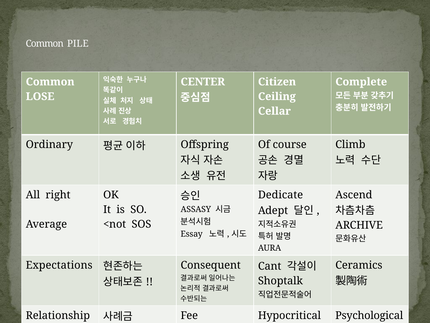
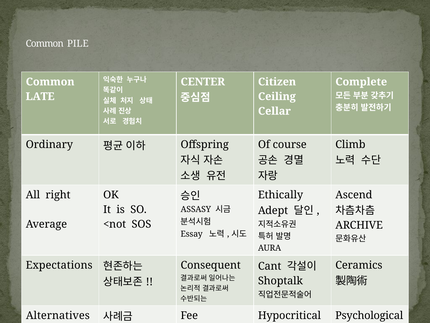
LOSE: LOSE -> LATE (40, 96)
Dedicate: Dedicate -> Ethically (281, 195)
Relationship: Relationship -> Alternatives (58, 315)
